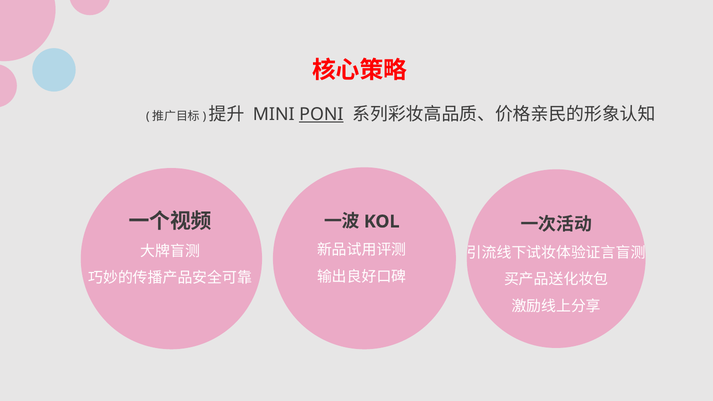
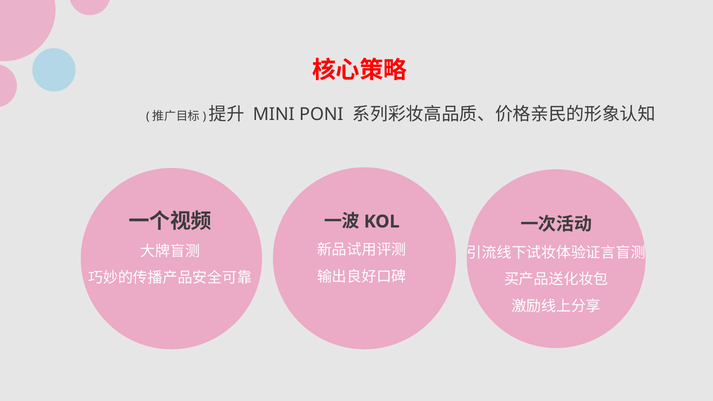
PONI underline: present -> none (321, 114)
